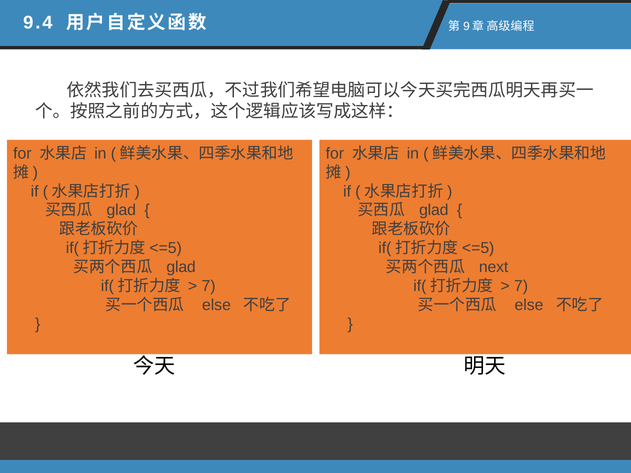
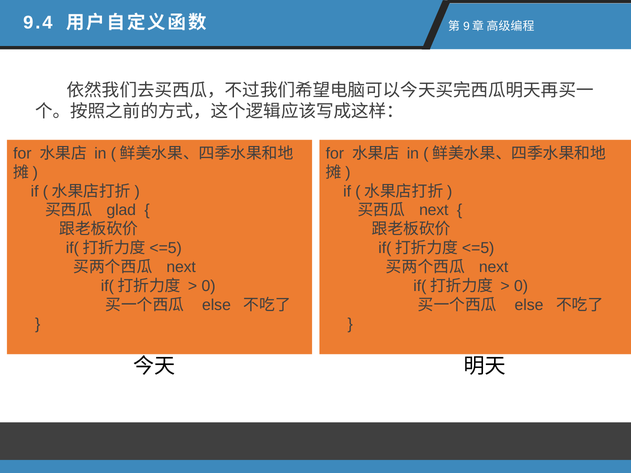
glad: glad -> next (434, 210)
glad: glad -> next (181, 267)
7: 7 -> 0 (209, 286)
7: 7 -> 0 (521, 286)
